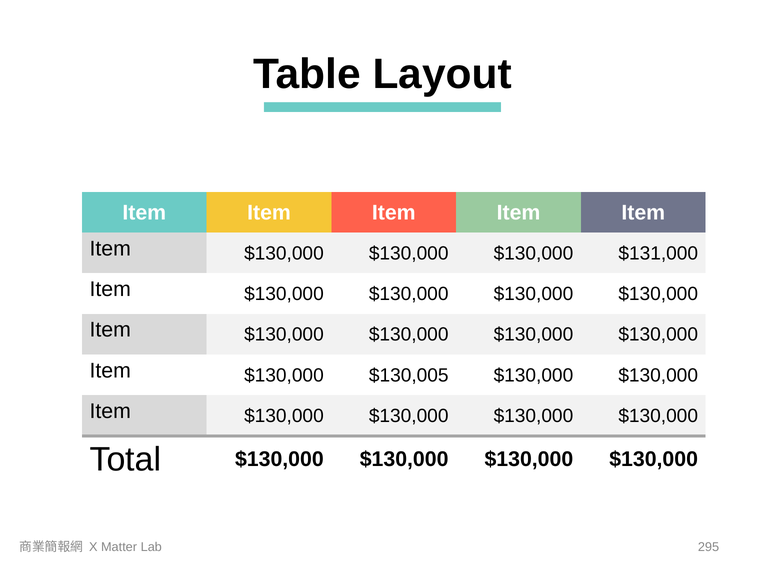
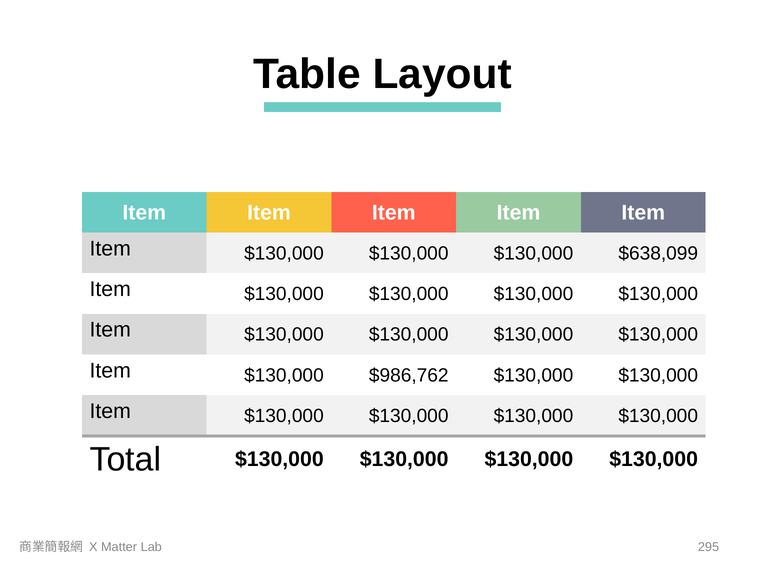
$131,000: $131,000 -> $638,099 (658, 254)
$130,005: $130,005 -> $986,762 (409, 376)
